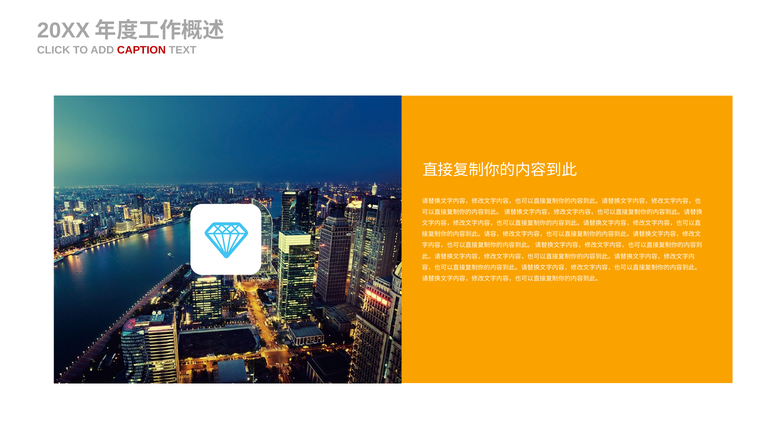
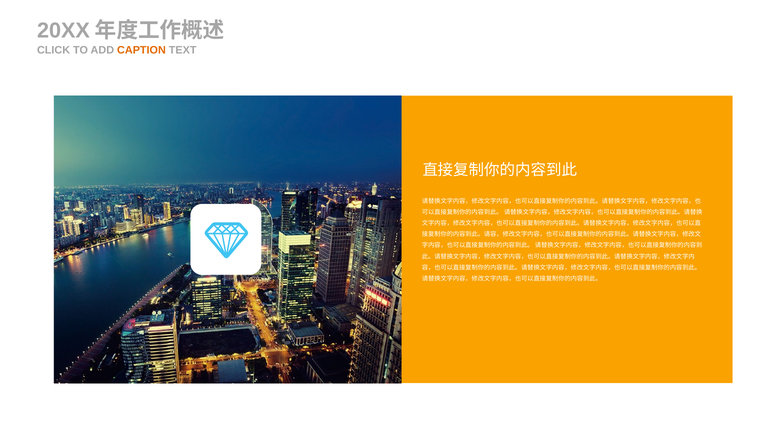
CAPTION colour: red -> orange (141, 50)
